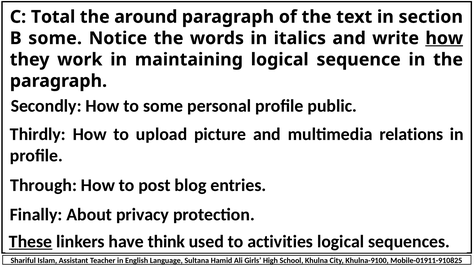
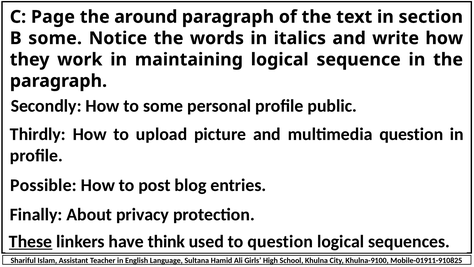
Total: Total -> Page (53, 17)
how underline: present -> none (444, 38)
multimedia relations: relations -> question (411, 134)
Through: Through -> Possible (44, 185)
to activities: activities -> question (280, 241)
